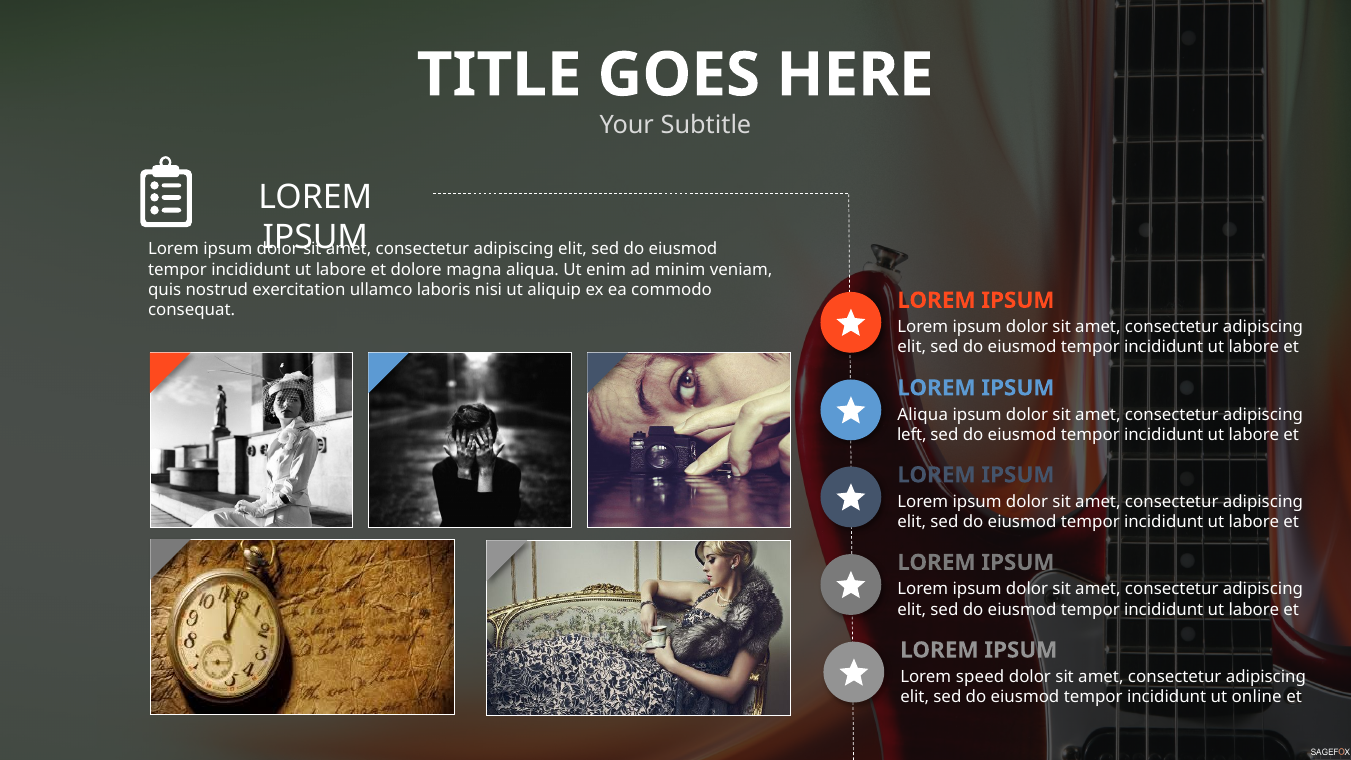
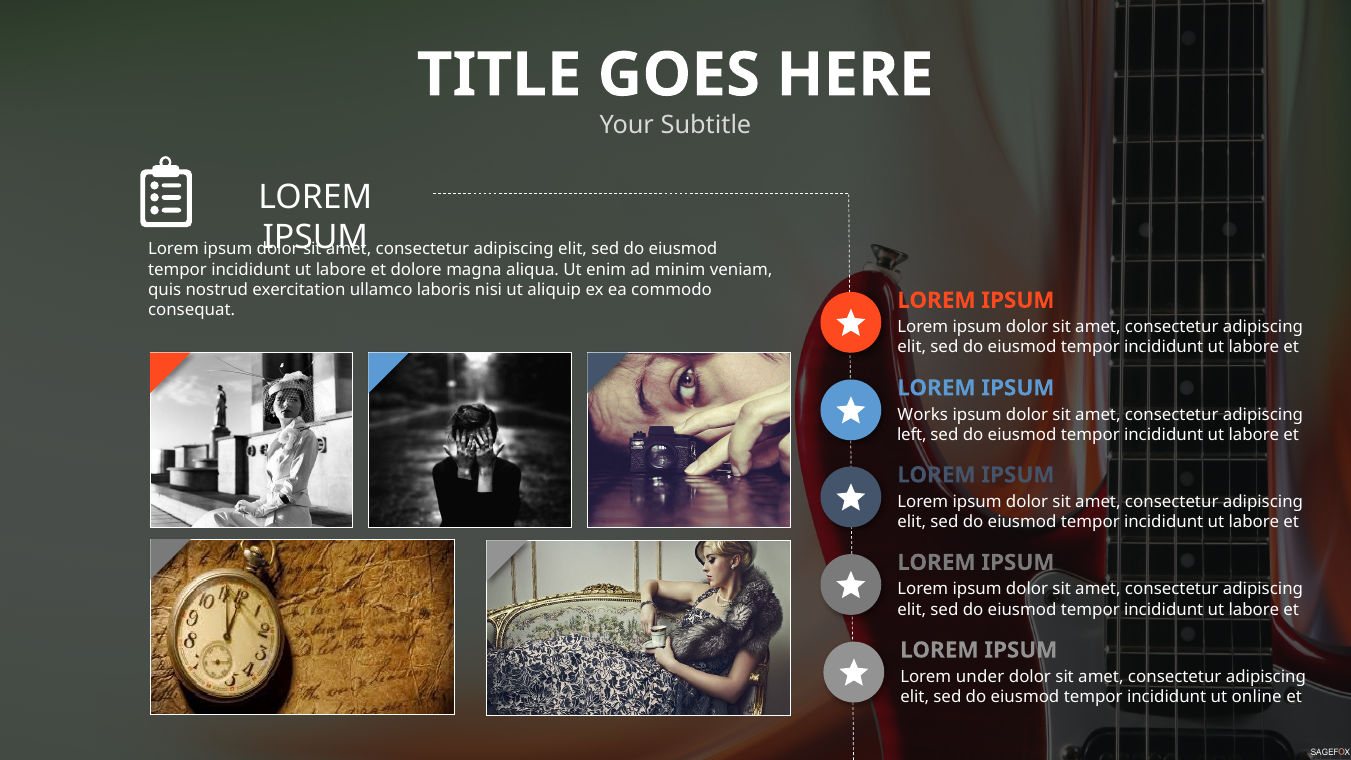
Aliqua: Aliqua -> Works (923, 415)
speed: speed -> under (980, 677)
